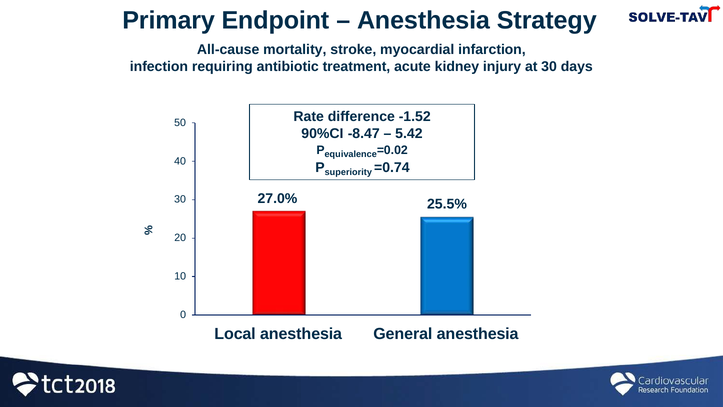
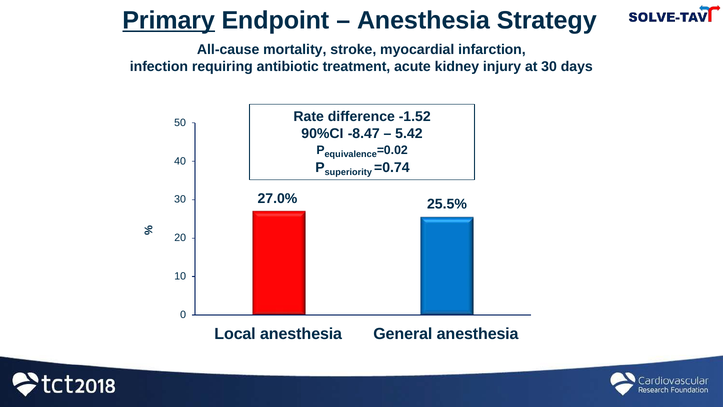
Primary underline: none -> present (169, 20)
